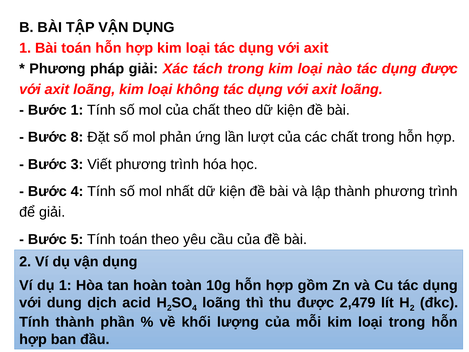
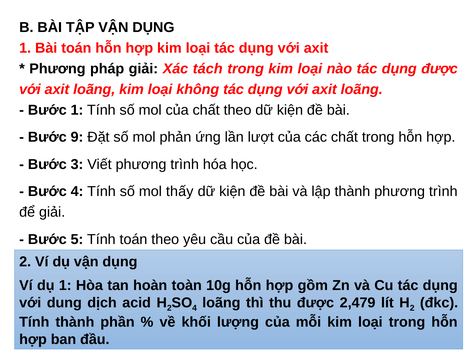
8: 8 -> 9 (77, 137)
nhất: nhất -> thấy (180, 191)
